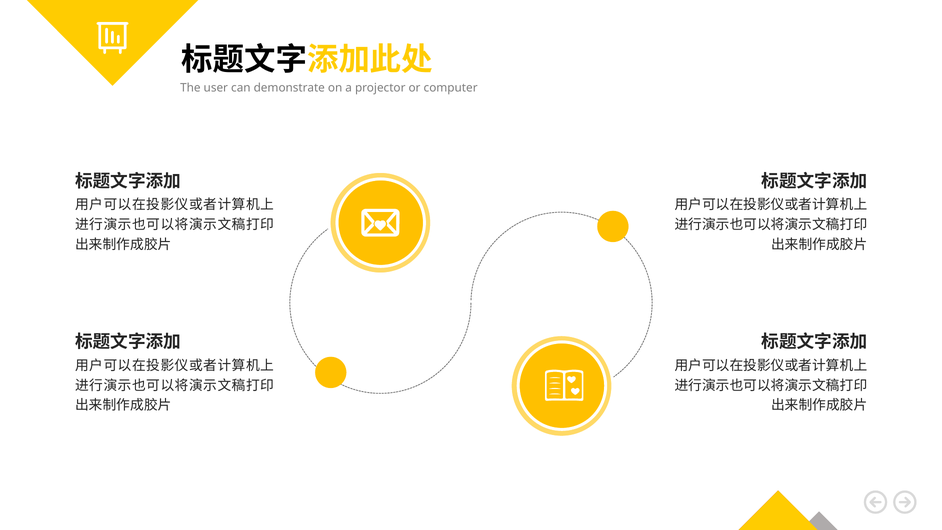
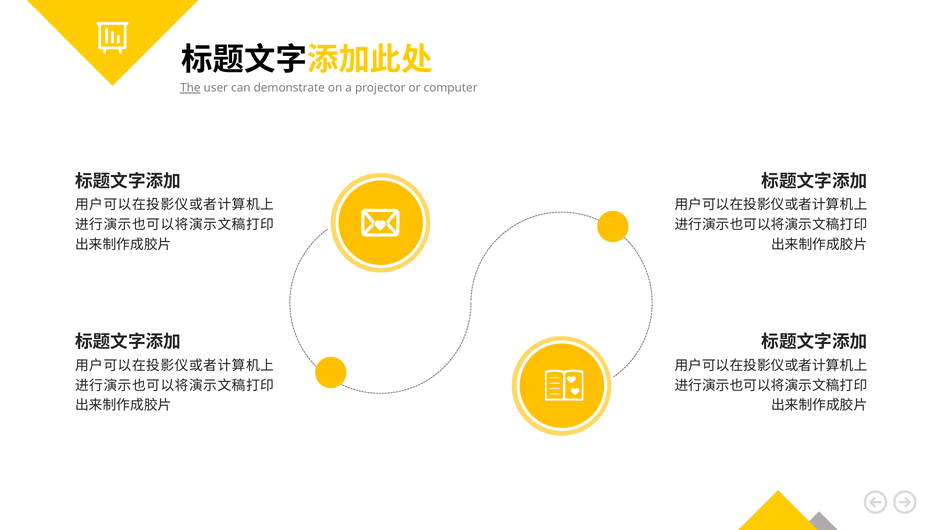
The underline: none -> present (190, 88)
